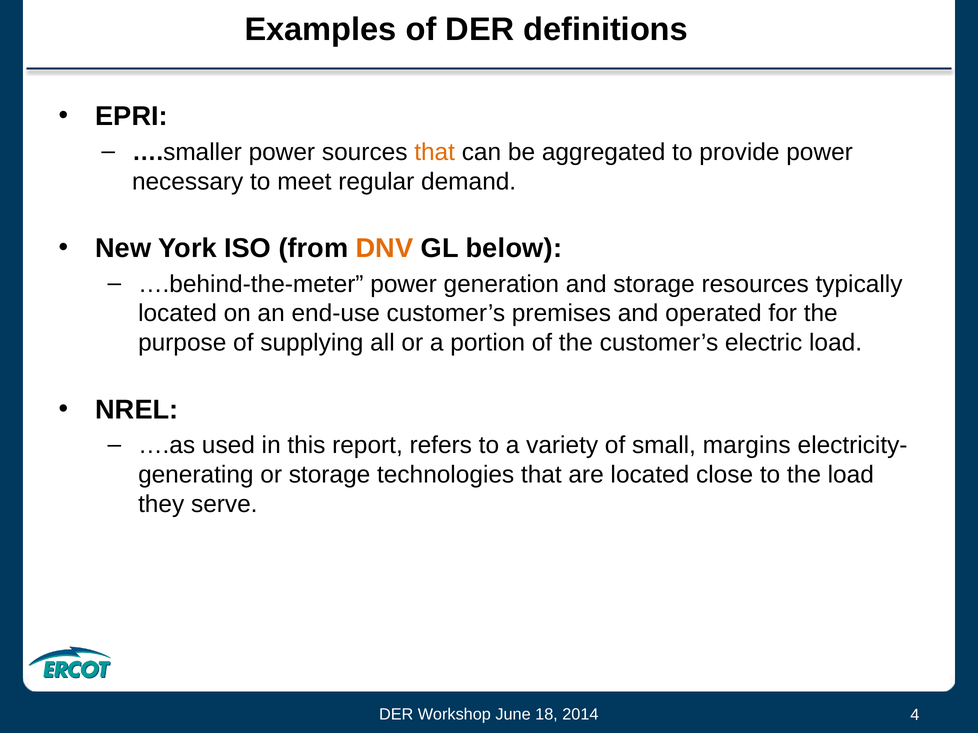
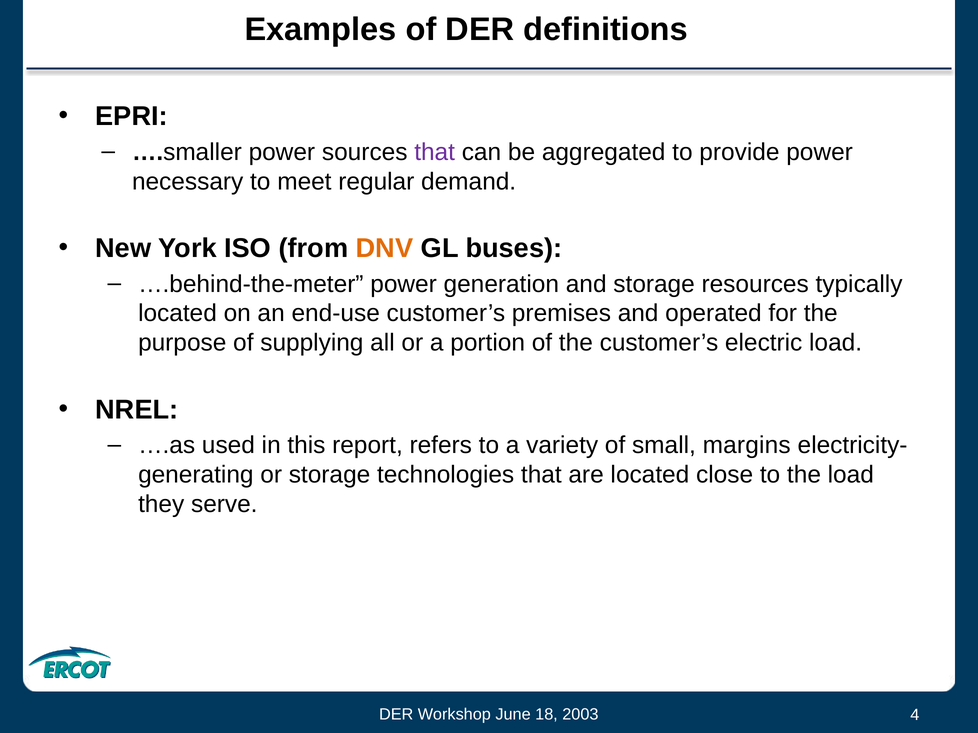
that colour: orange -> purple (435, 152)
below: below -> buses (514, 249)
2014: 2014 -> 2003 (580, 715)
